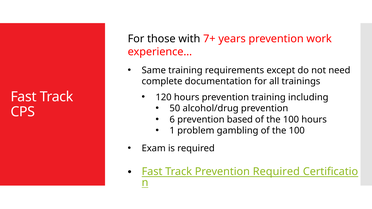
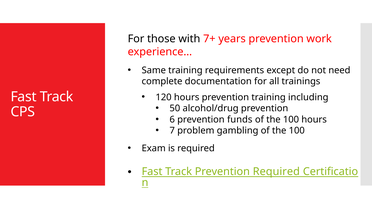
based: based -> funds (240, 120)
1: 1 -> 7 (172, 131)
